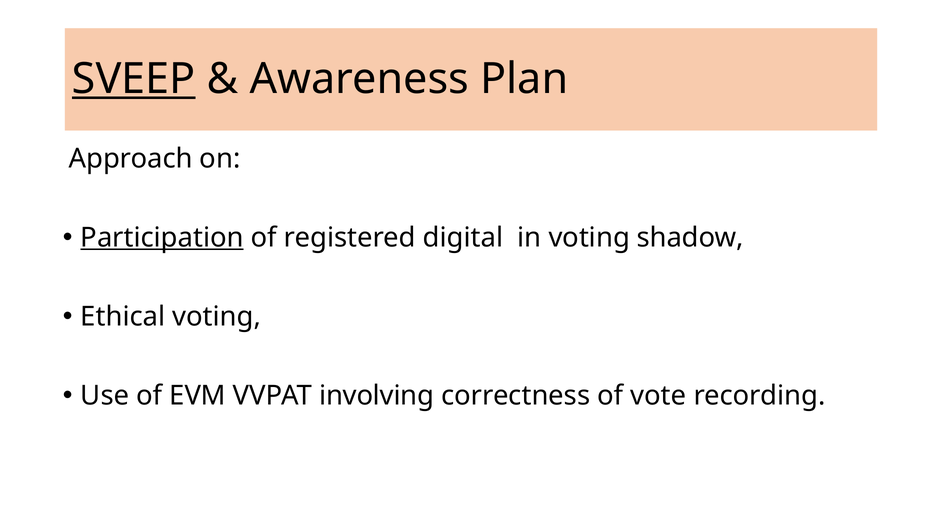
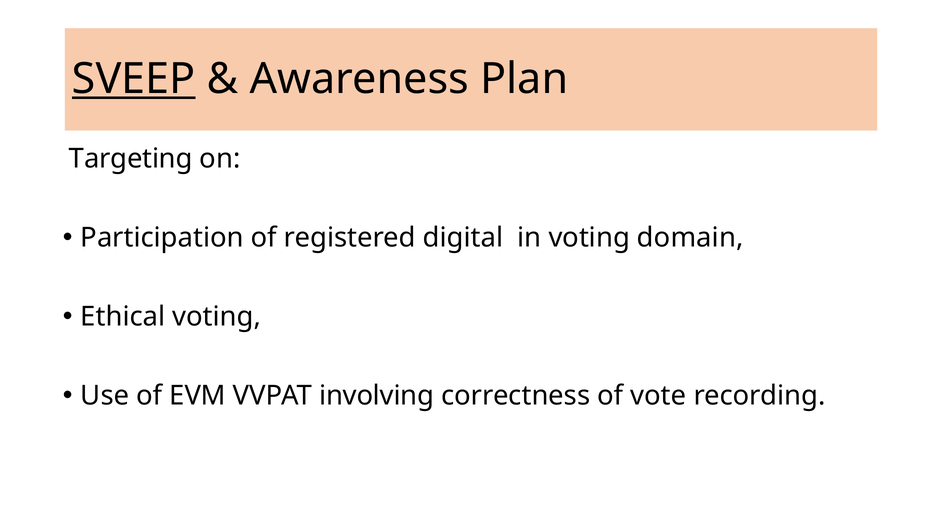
Approach: Approach -> Targeting (131, 159)
Participation underline: present -> none (162, 238)
shadow: shadow -> domain (690, 238)
